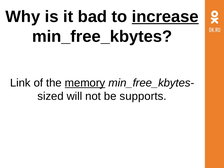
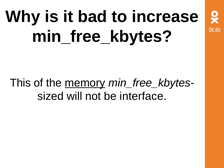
increase underline: present -> none (165, 17)
Link: Link -> This (20, 83)
supports: supports -> interface (143, 96)
